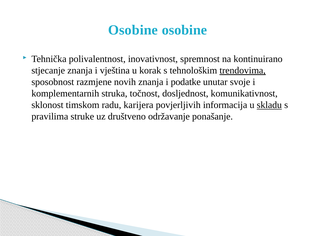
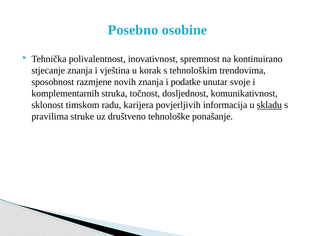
Osobine: Osobine -> Posebno (133, 30)
trendovima underline: present -> none (243, 71)
održavanje: održavanje -> tehnološke (169, 117)
